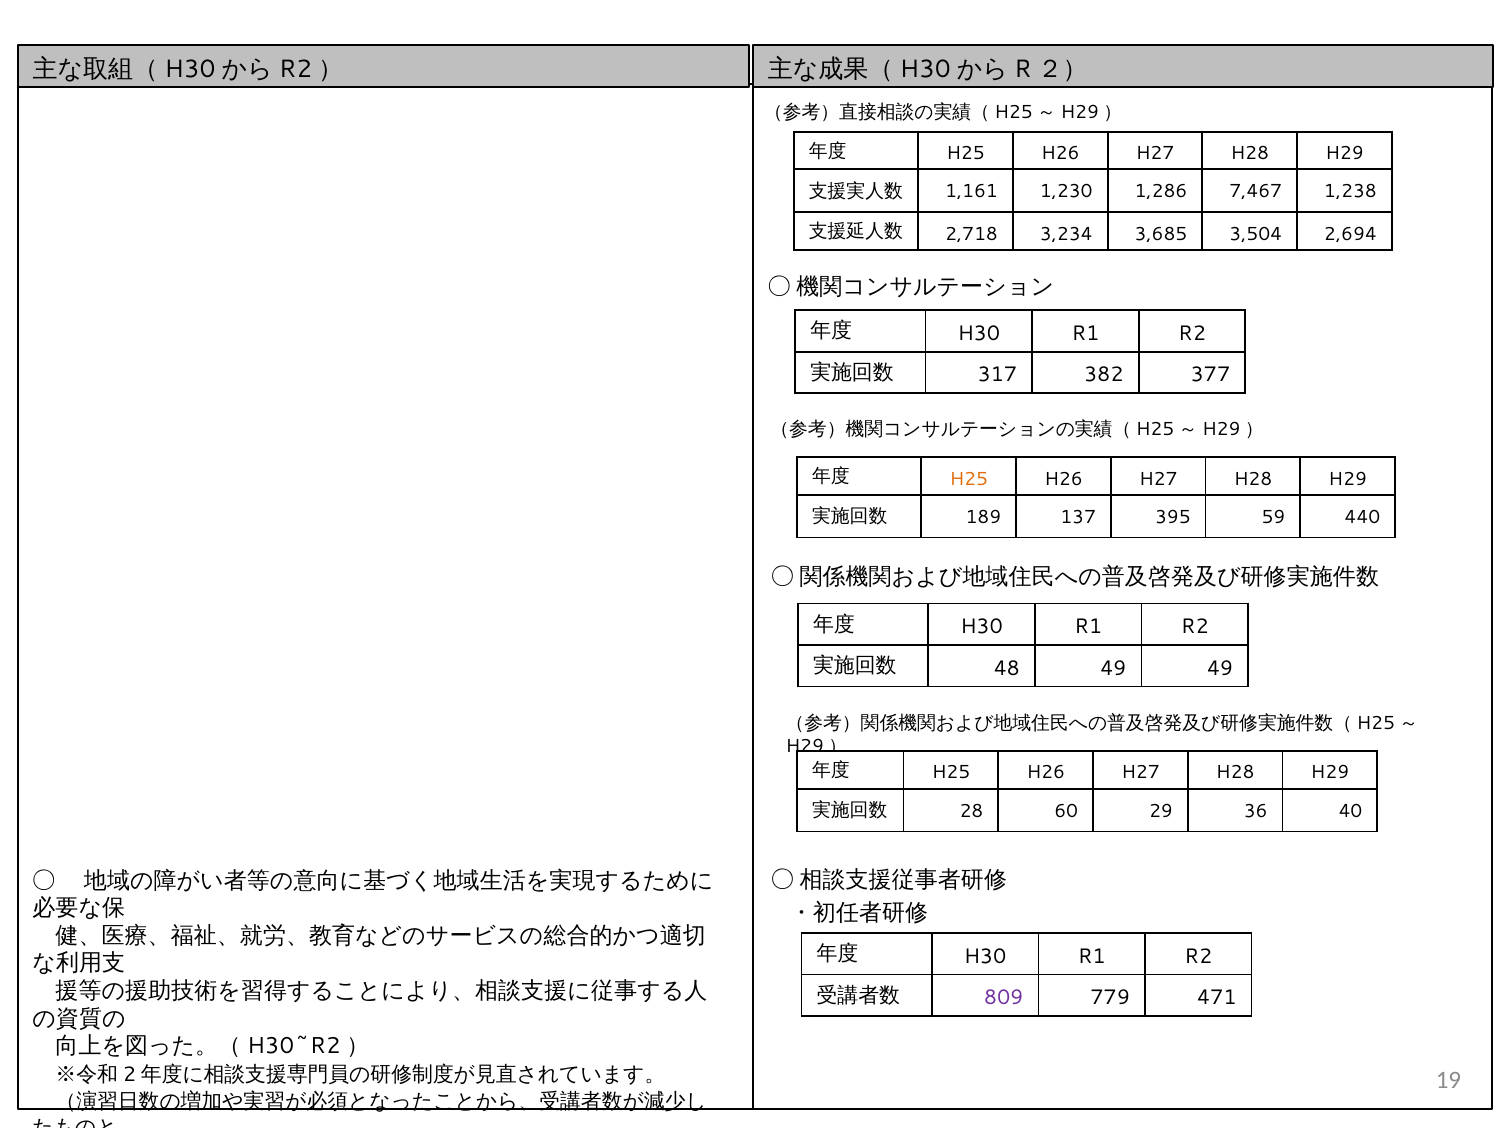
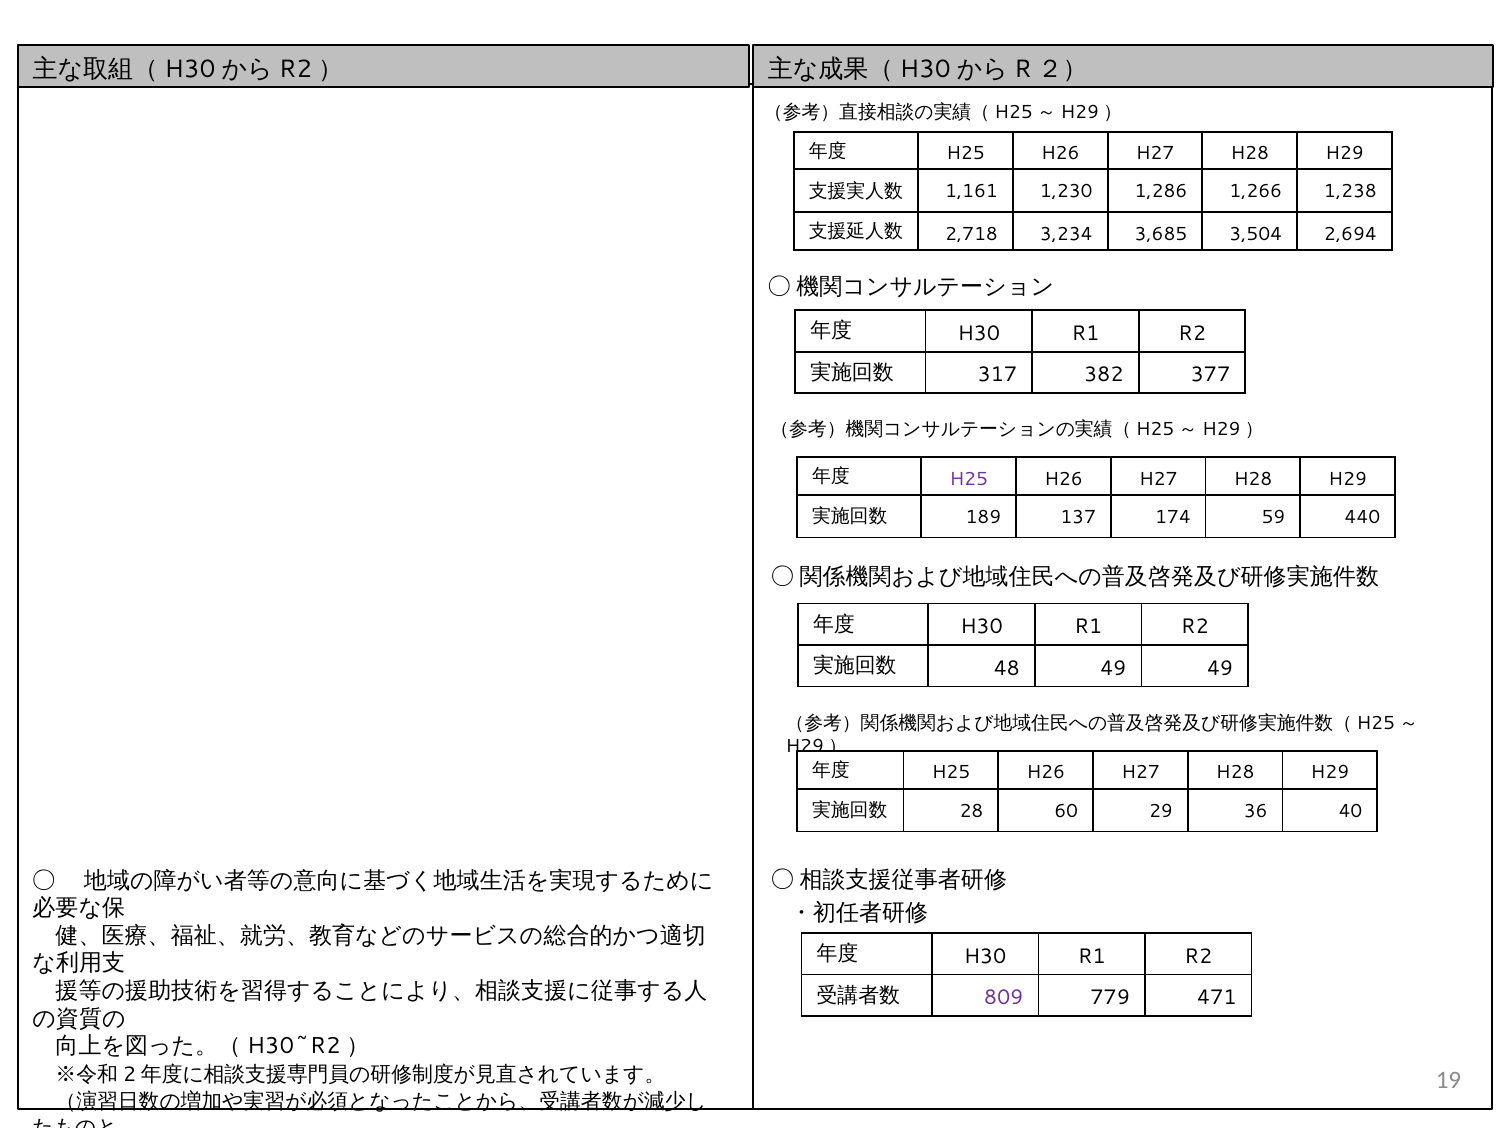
7,467: 7,467 -> 1,266 (1256, 192)
H25 colour: orange -> purple (969, 479)
395: 395 -> 174 (1173, 517)
